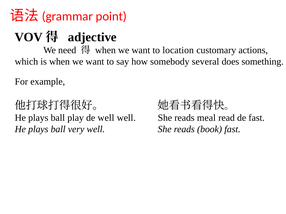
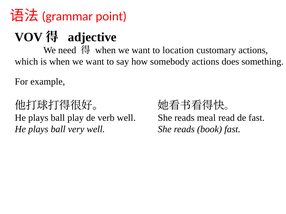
somebody several: several -> actions (206, 62)
de well: well -> verb (106, 118)
